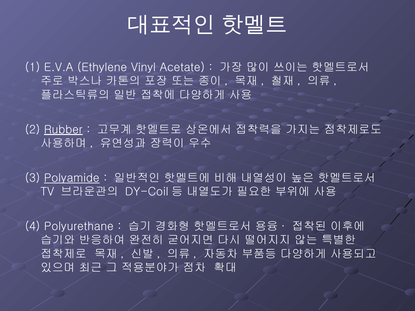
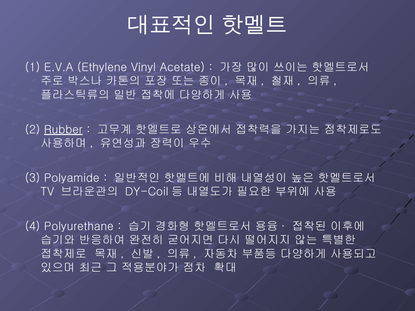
Polyamide underline: present -> none (72, 178)
